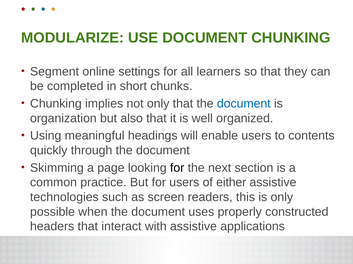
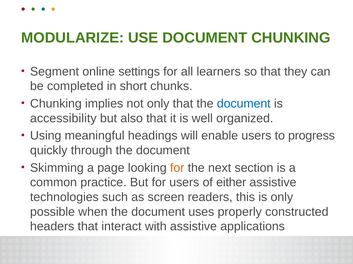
organization: organization -> accessibility (63, 119)
contents: contents -> progress (311, 136)
for colour: black -> orange (177, 168)
